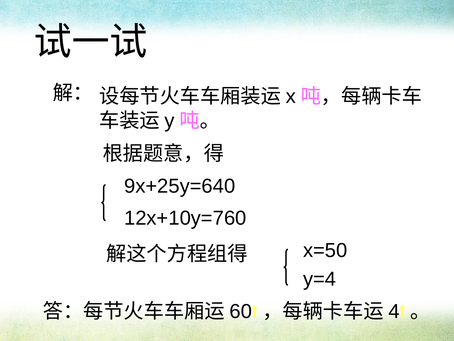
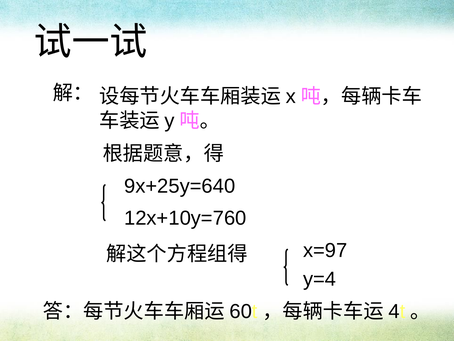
x=50: x=50 -> x=97 (325, 250)
